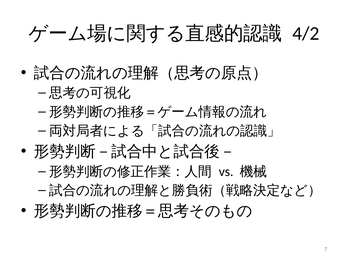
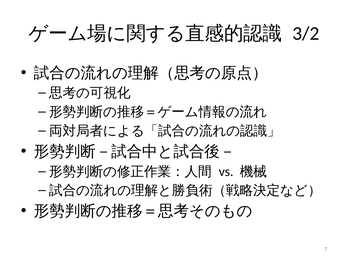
4/2: 4/2 -> 3/2 (306, 34)
